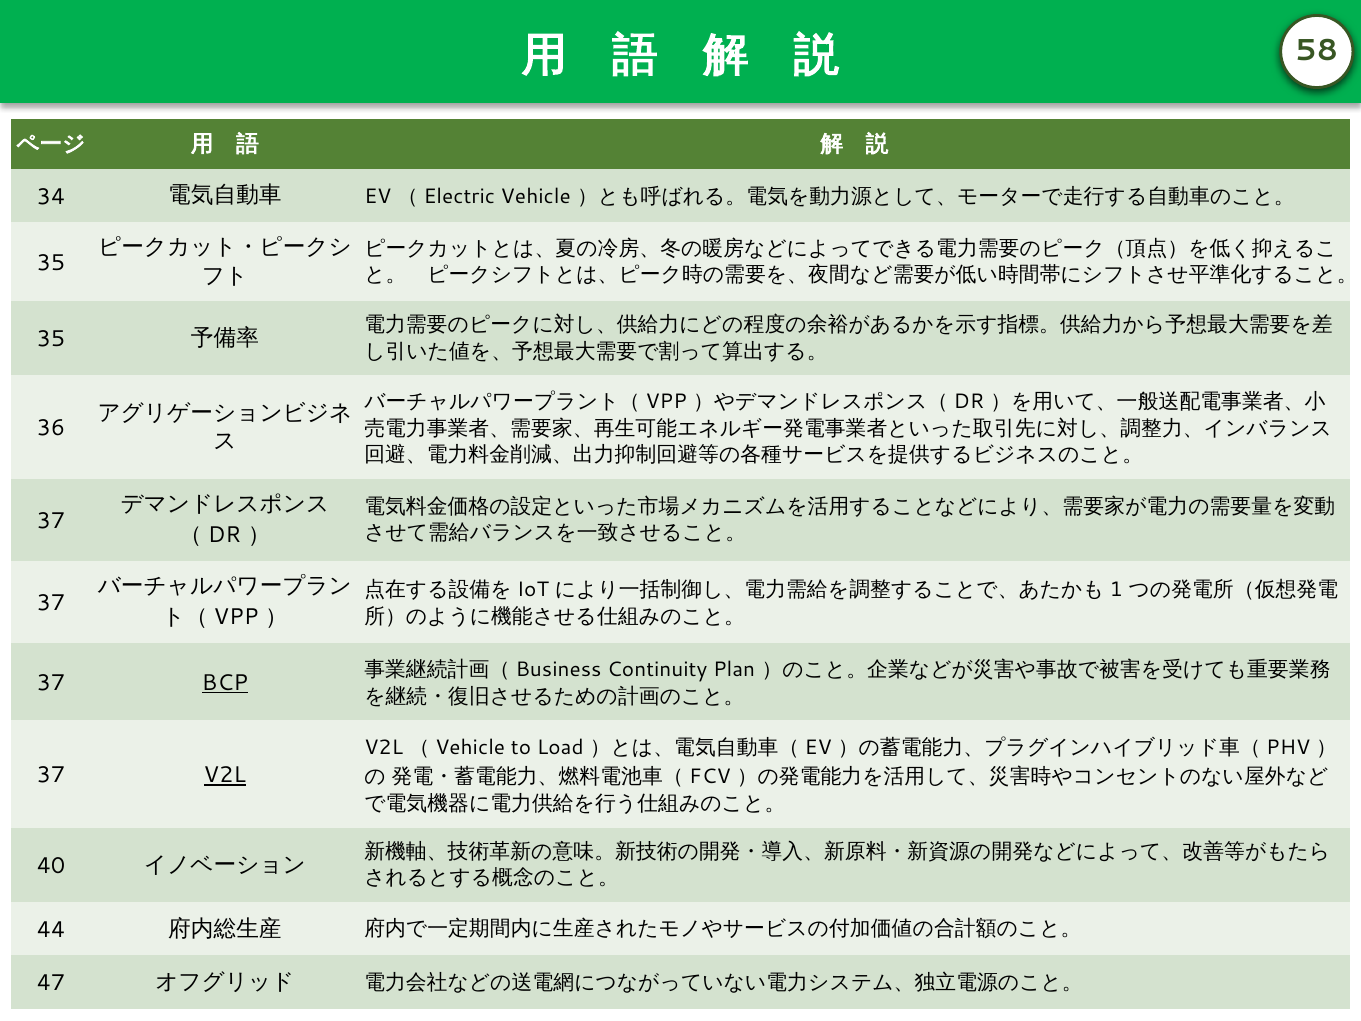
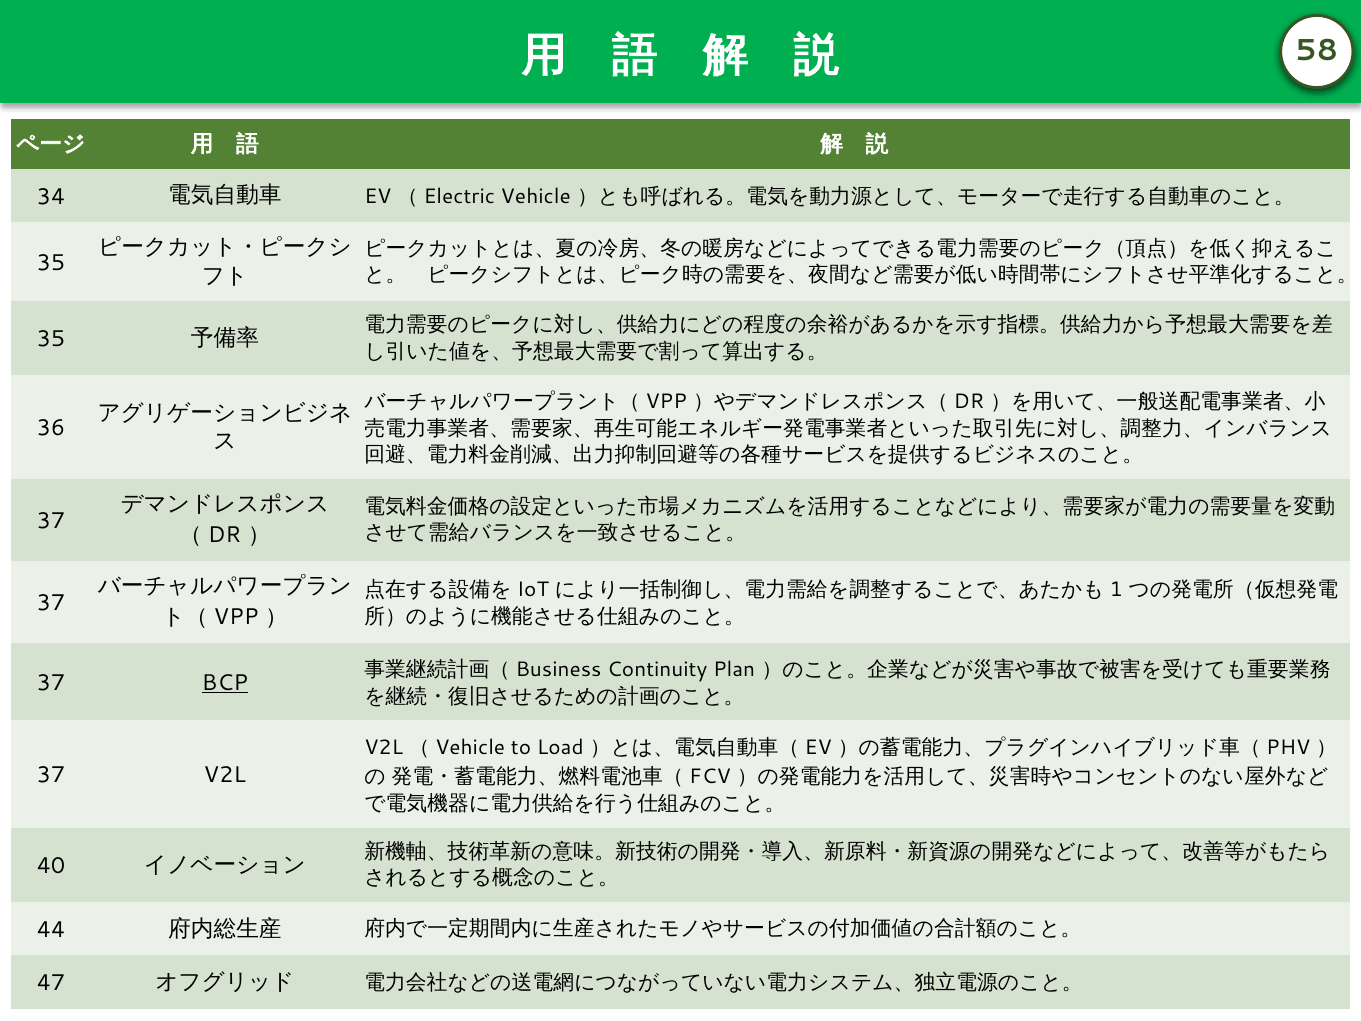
V2L underline: present -> none (225, 775)
